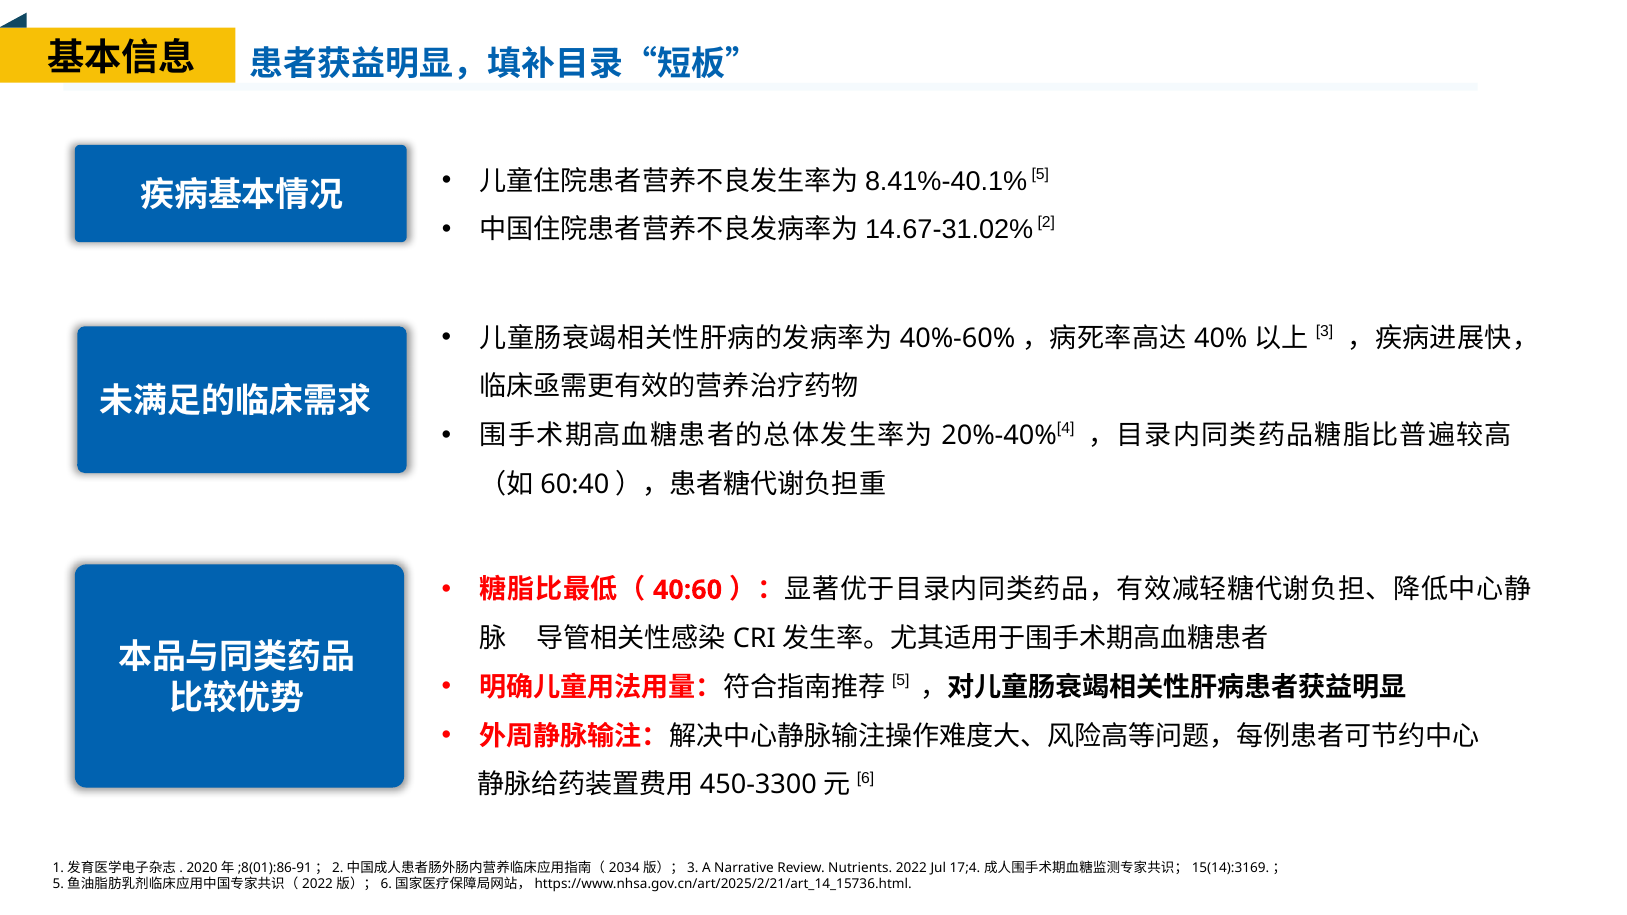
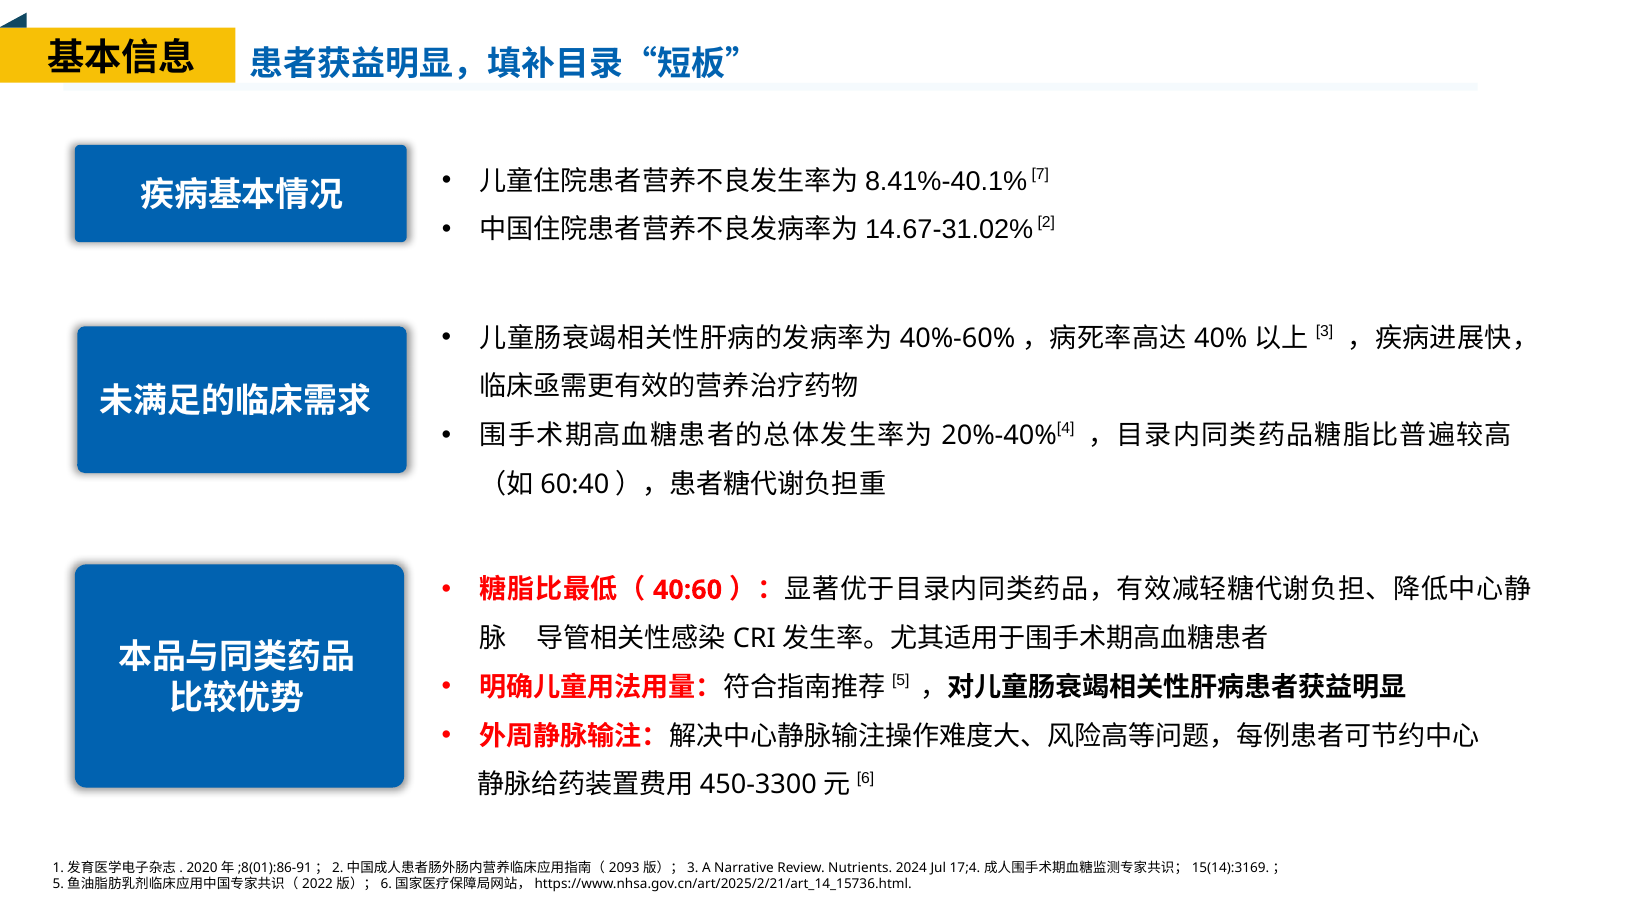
5: 5 -> 7 (1040, 174)
2034: 2034 -> 2093 (624, 868)
Nutrients 2022: 2022 -> 2024 (911, 868)
